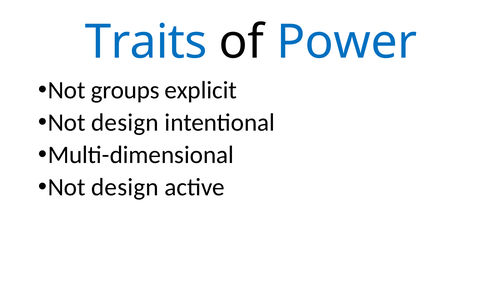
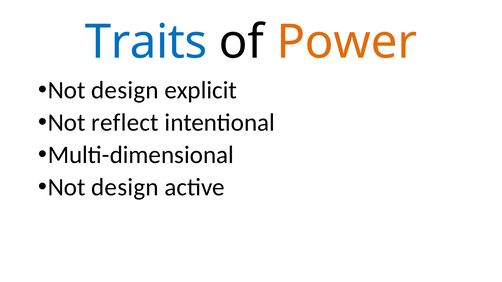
Power colour: blue -> orange (347, 42)
groups: groups -> design (125, 90)
design: design -> reflect (125, 123)
